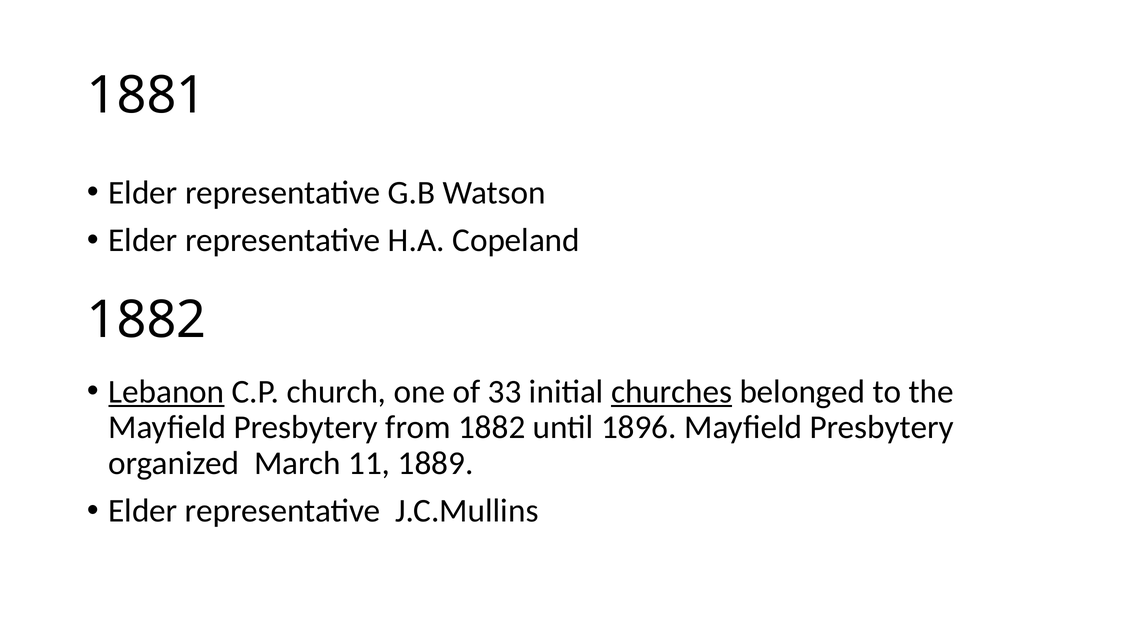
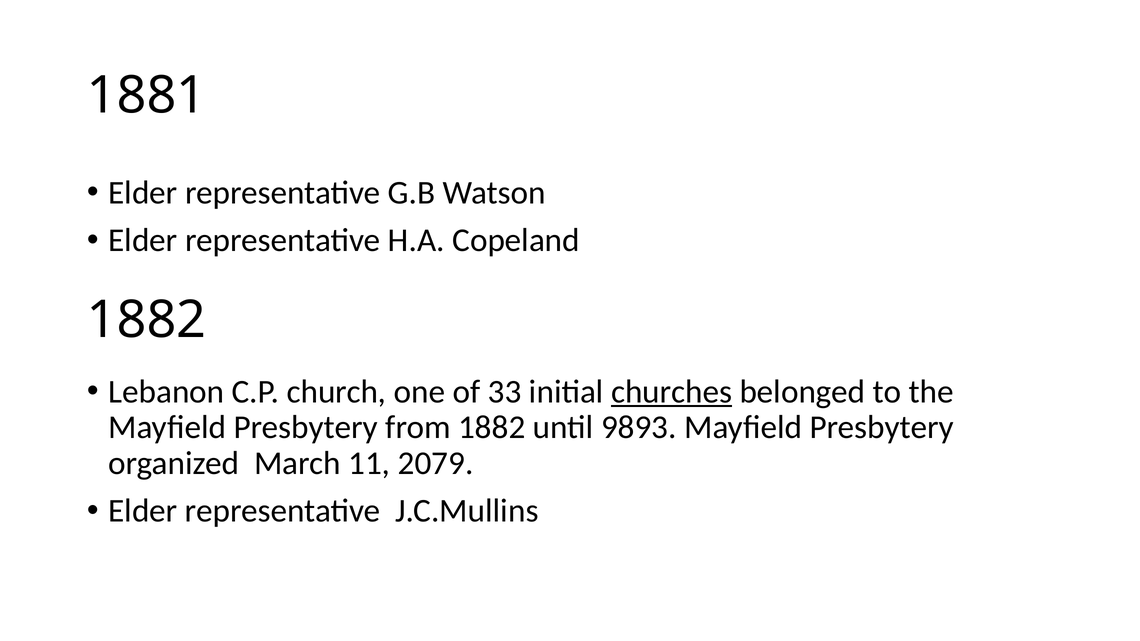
Lebanon underline: present -> none (166, 392)
1896: 1896 -> 9893 (639, 428)
1889: 1889 -> 2079 (436, 463)
